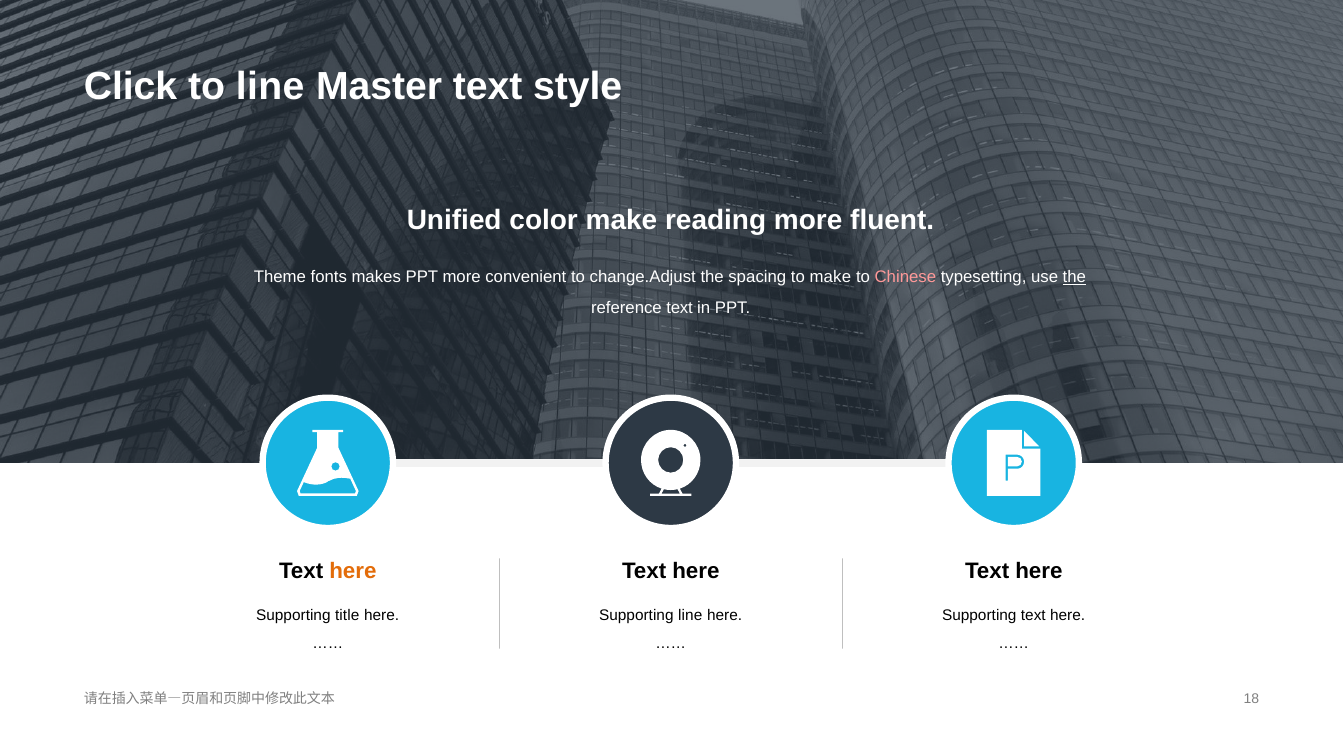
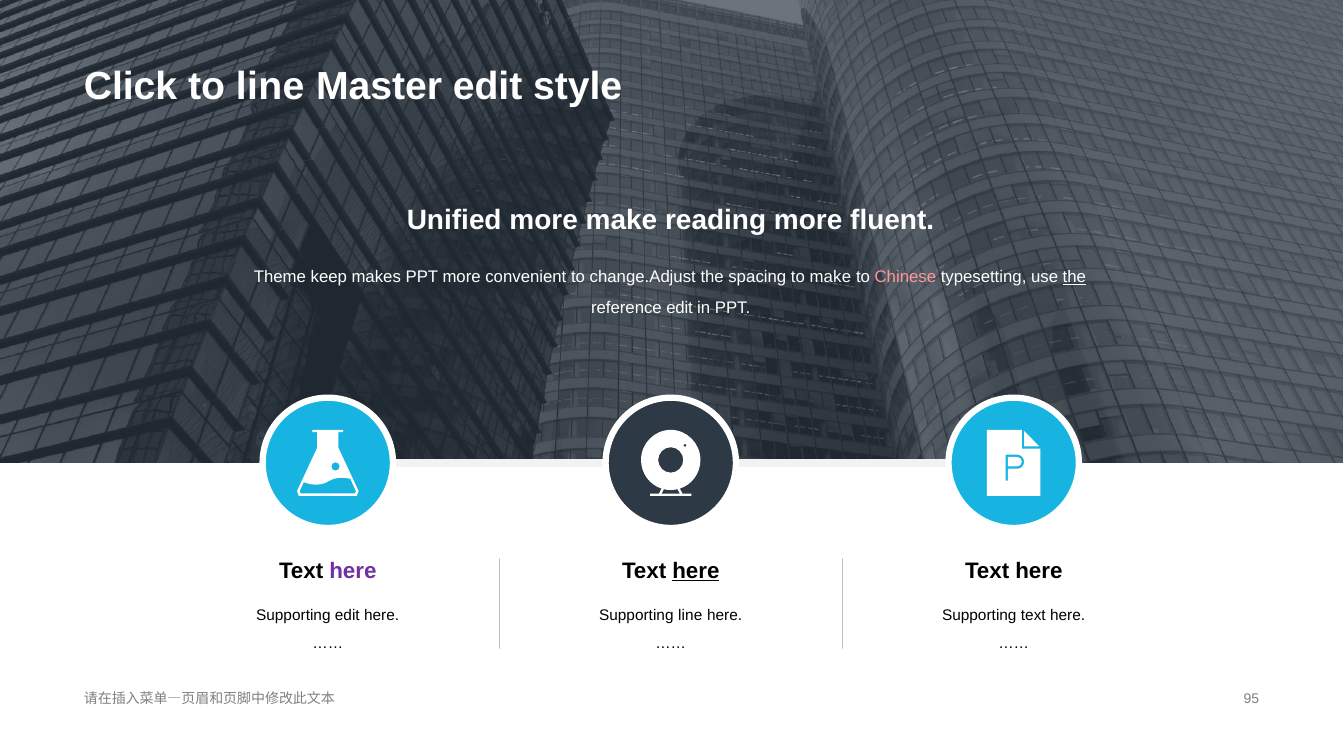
Master text: text -> edit (488, 87)
Unified color: color -> more (544, 221)
fonts: fonts -> keep (329, 278)
reference text: text -> edit (680, 308)
here colour: orange -> purple (353, 571)
here underline: none -> present (696, 571)
Supporting title: title -> edit (347, 616)
18: 18 -> 95 (1251, 700)
